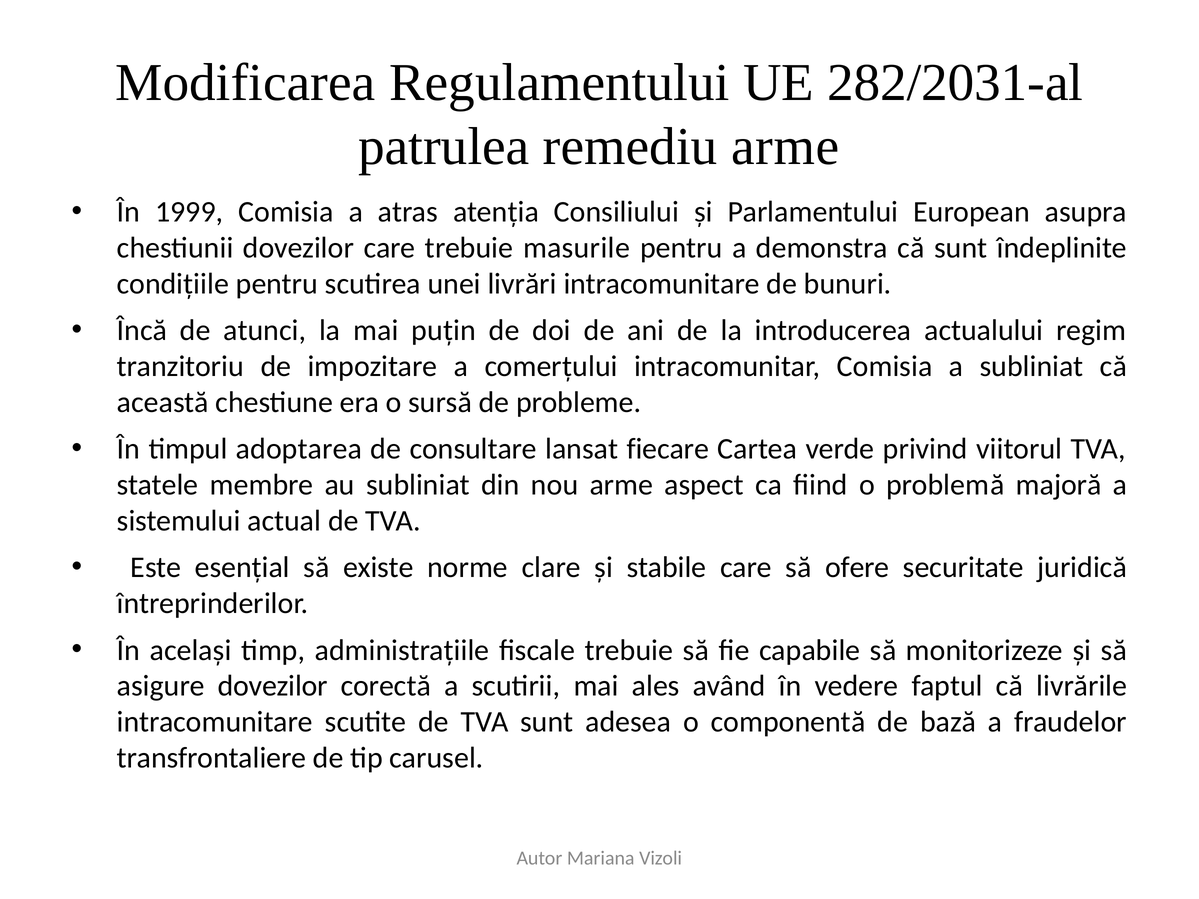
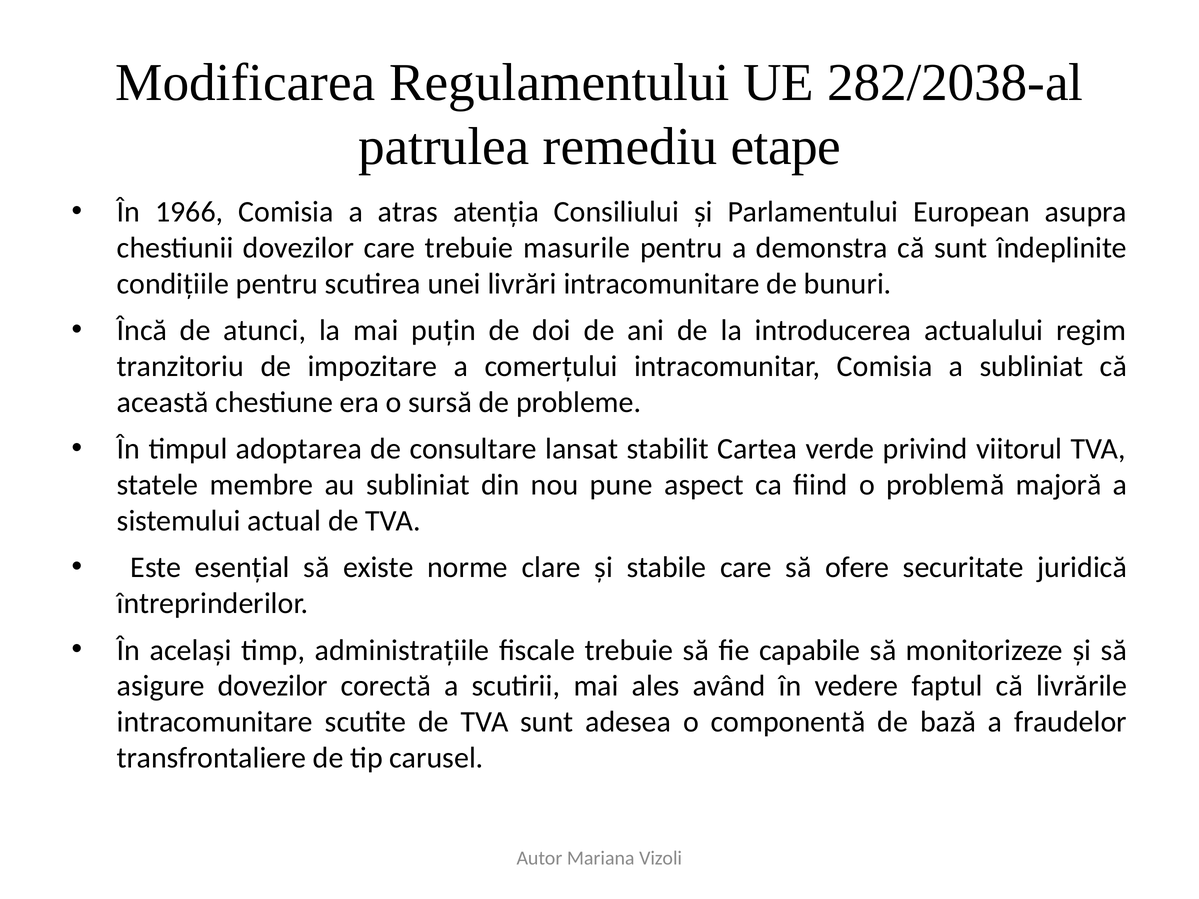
282/2031-al: 282/2031-al -> 282/2038-al (955, 83)
remediu arme: arme -> etape (786, 147)
1999: 1999 -> 1966 (189, 212)
fiecare: fiecare -> stabilit (668, 449)
nou arme: arme -> pune (621, 485)
